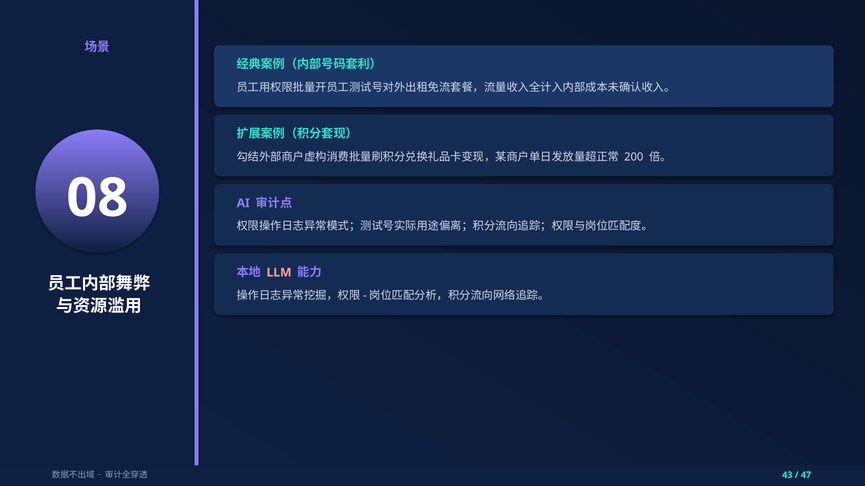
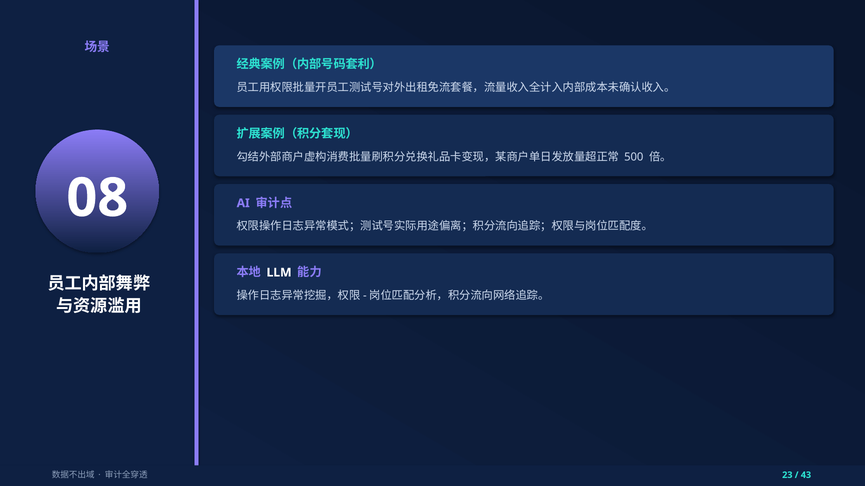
200: 200 -> 500 (634, 157)
LLM colour: pink -> white (279, 273)
43: 43 -> 23 (787, 476)
47: 47 -> 43 (806, 476)
